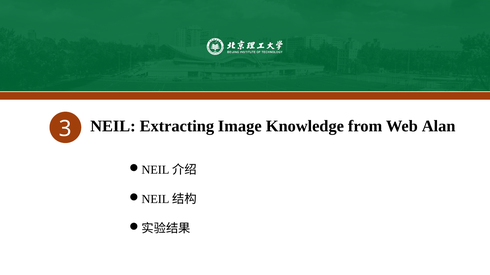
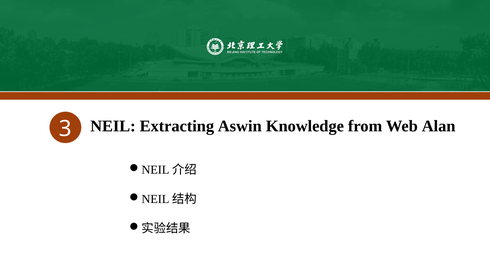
Image: Image -> Aswin (240, 127)
